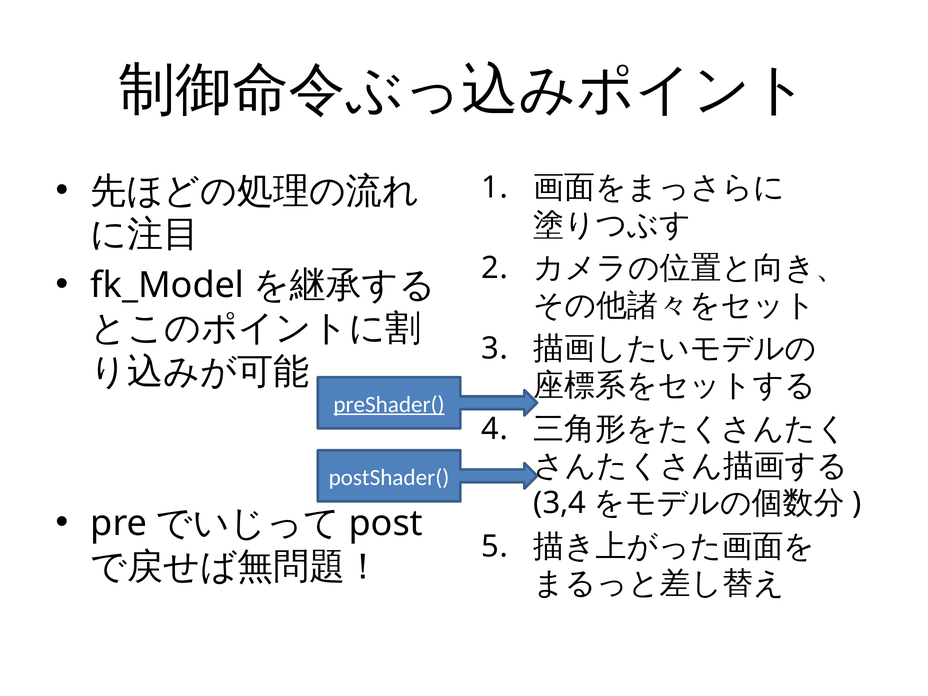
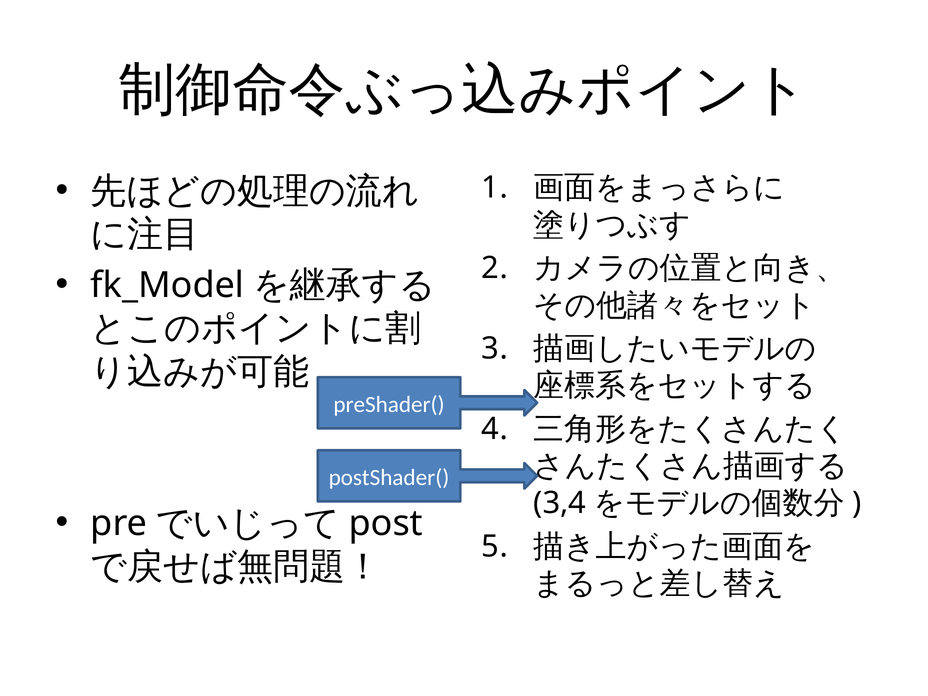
preShader( underline: present -> none (389, 404)
